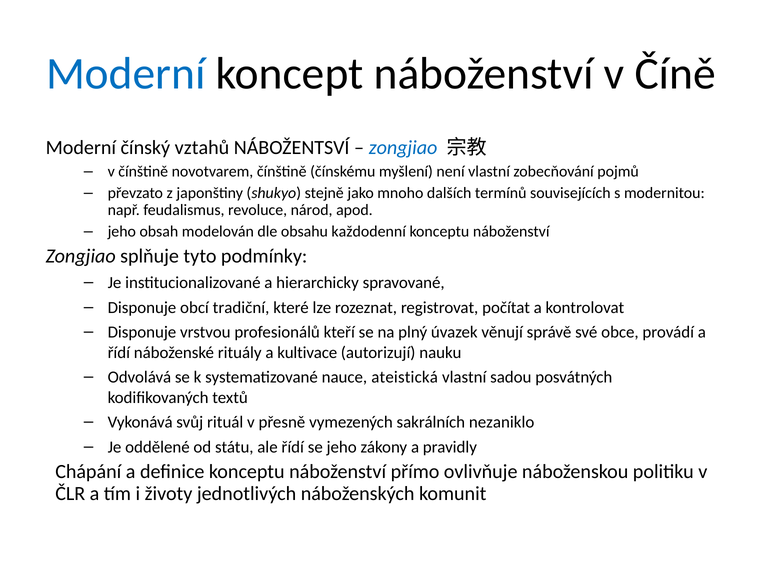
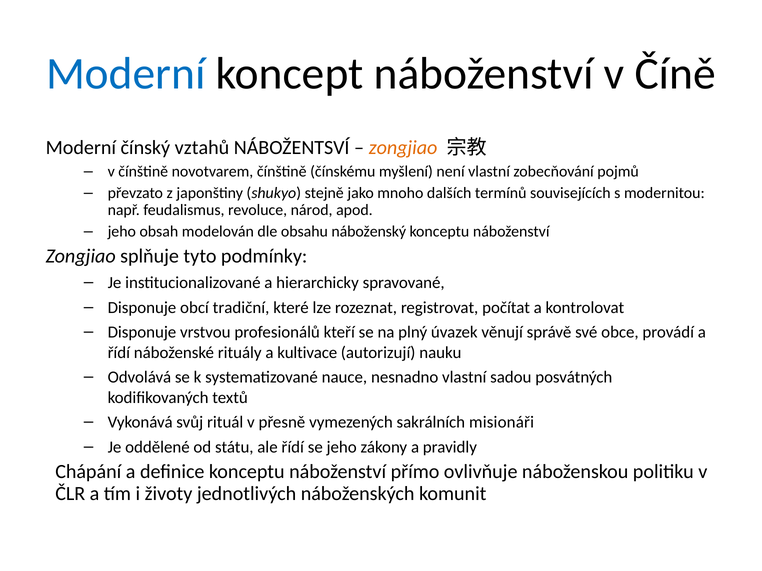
zongjiao colour: blue -> orange (403, 148)
každodenní: každodenní -> náboženský (369, 232)
ateistická: ateistická -> nesnadno (405, 378)
nezaniklo: nezaniklo -> misionáři (502, 423)
